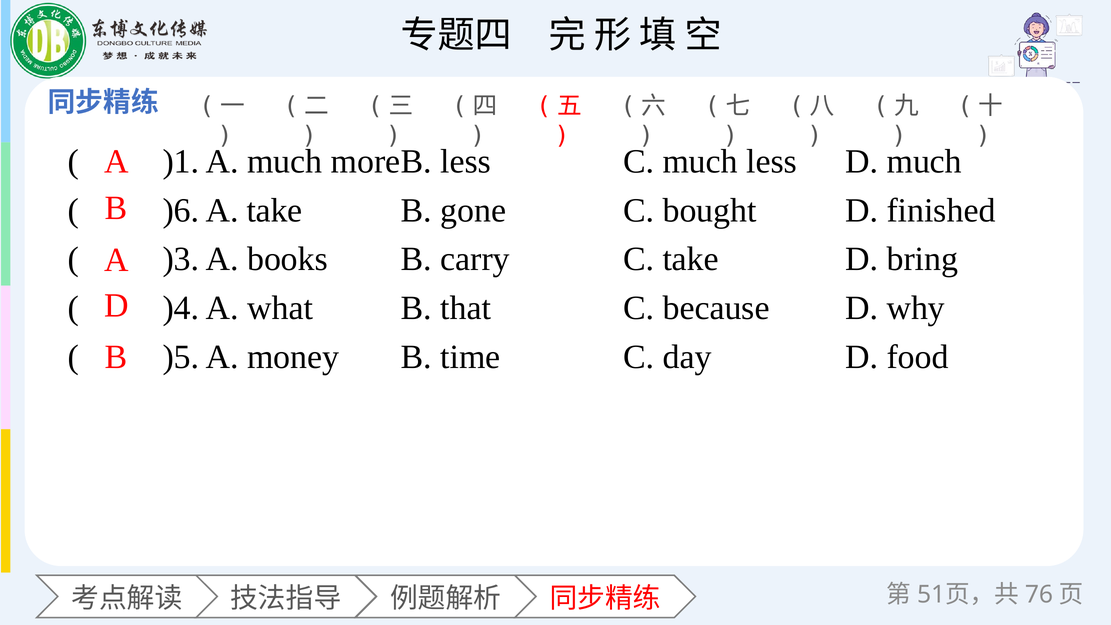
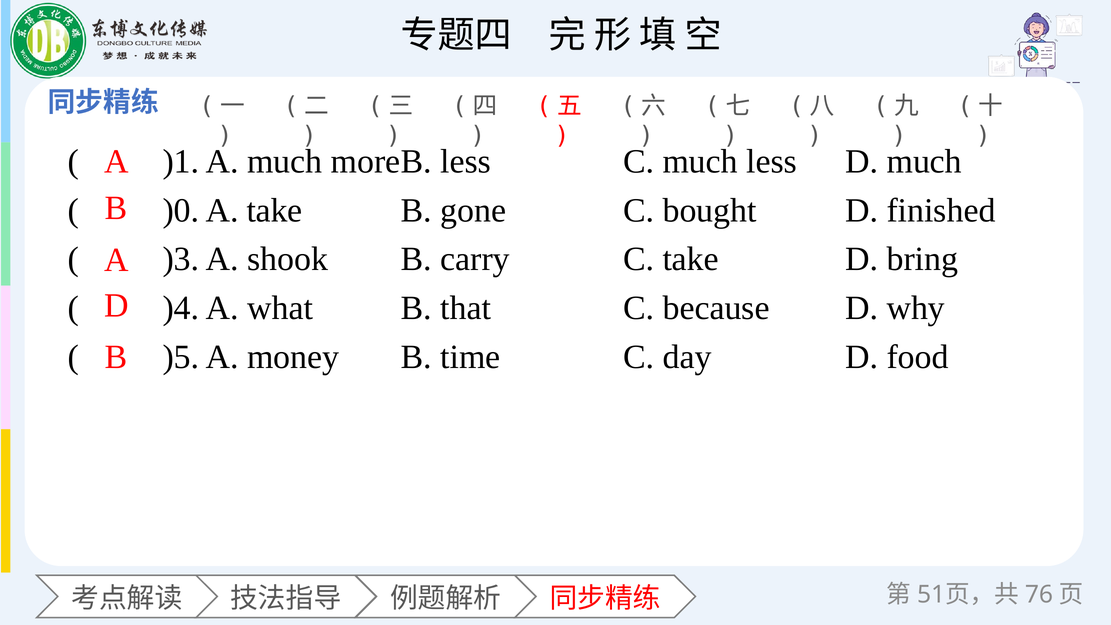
)6: )6 -> )0 (181, 210)
books: books -> shook (288, 259)
